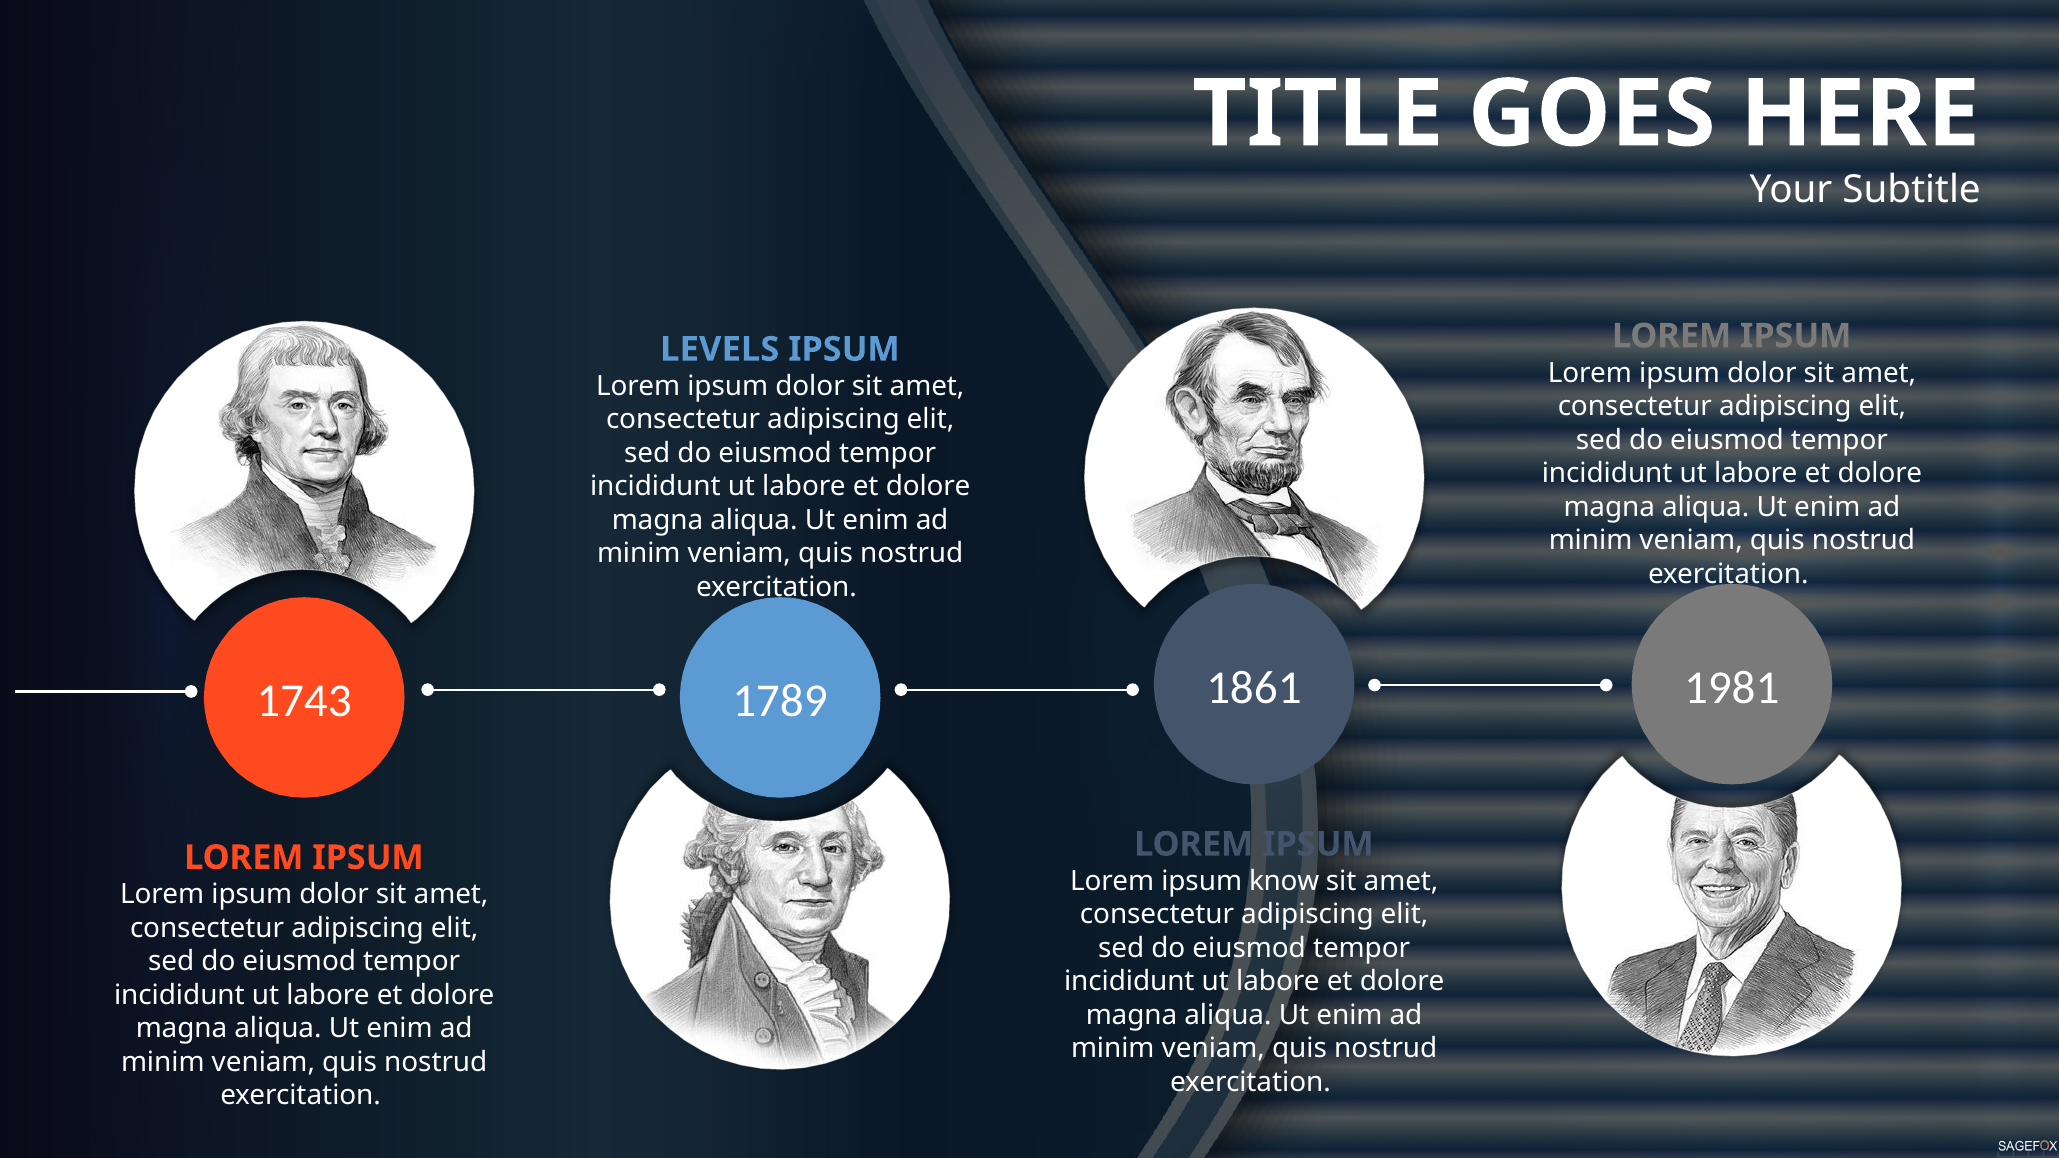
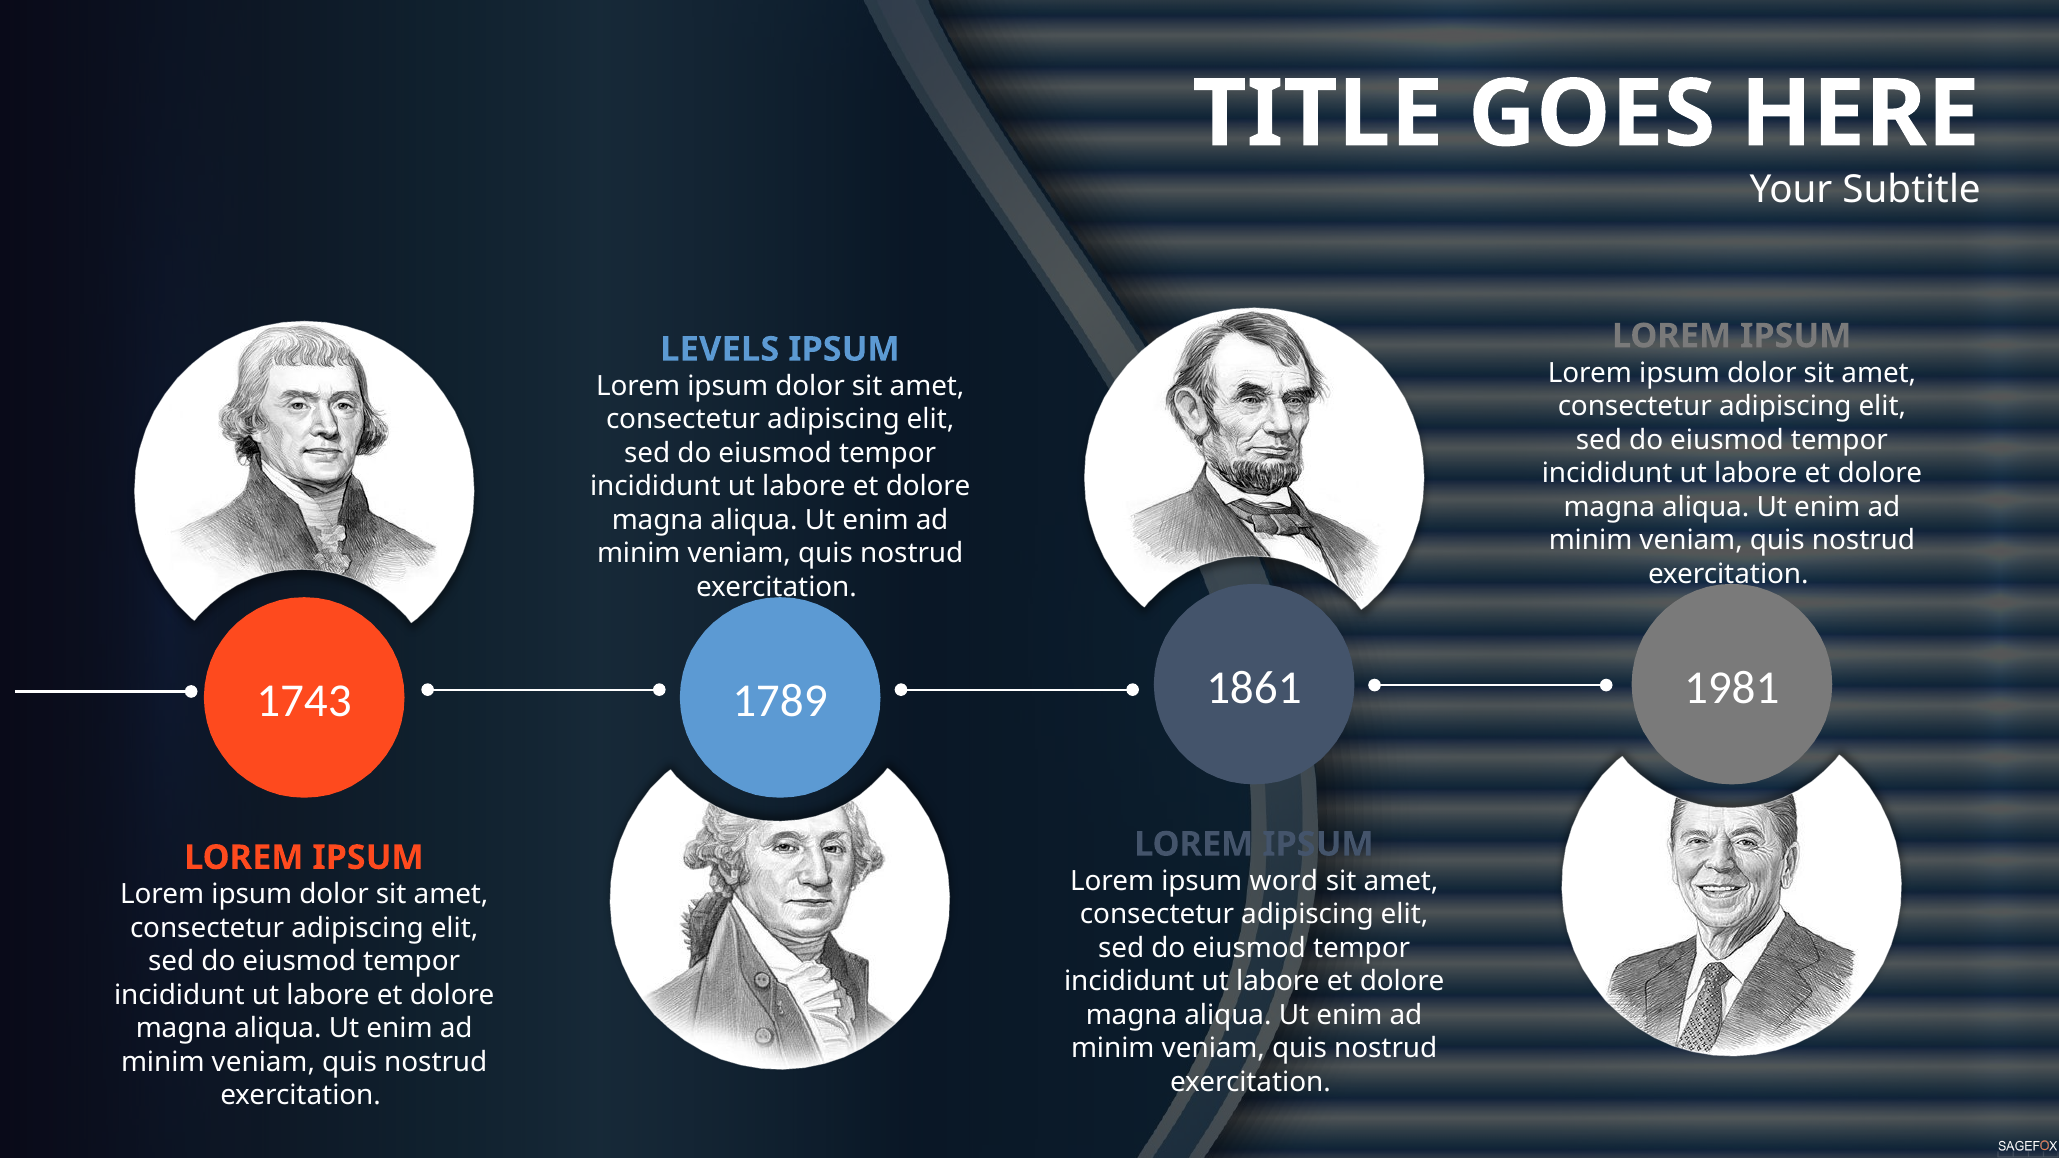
know: know -> word (1284, 881)
